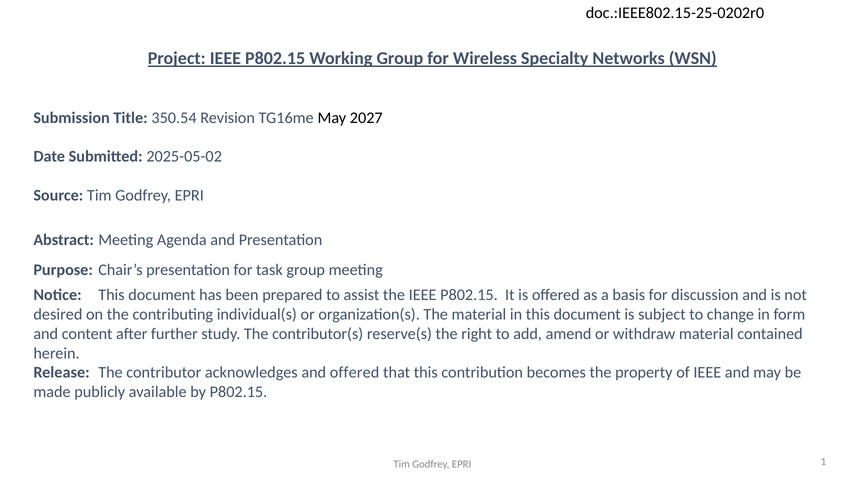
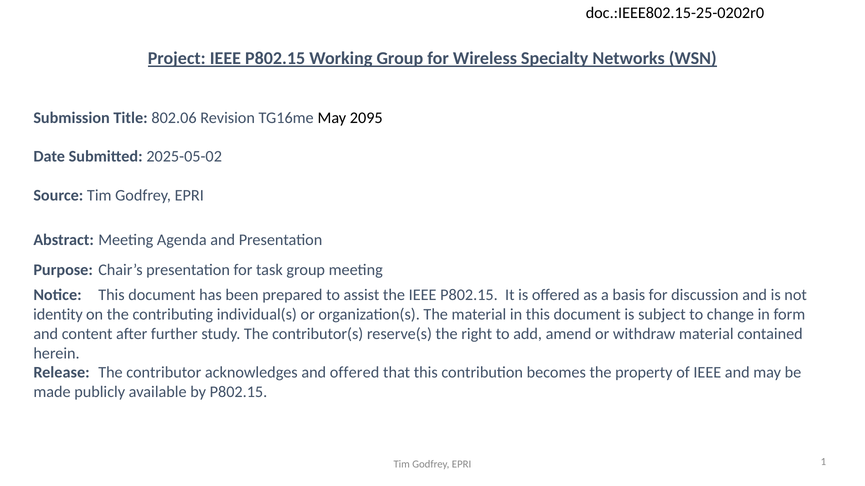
350.54: 350.54 -> 802.06 (174, 118)
2027: 2027 -> 2095 (366, 118)
desired: desired -> identity (58, 315)
